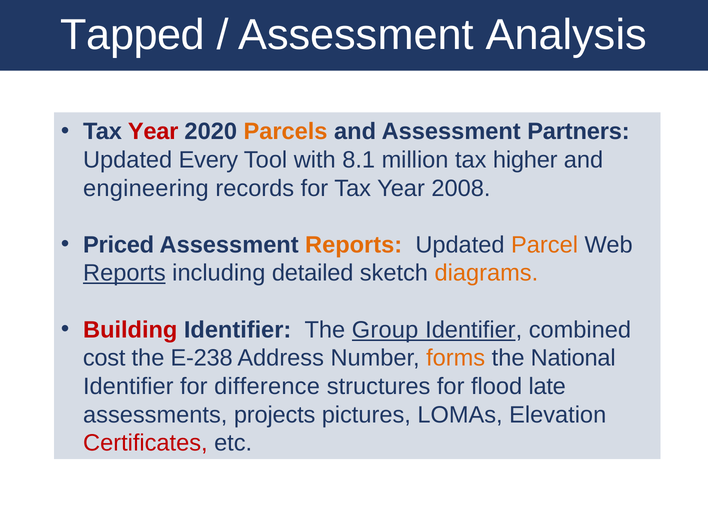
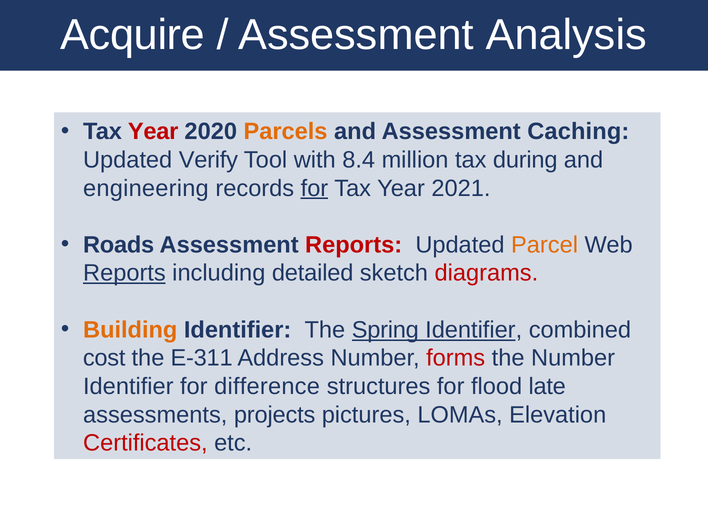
Tapped: Tapped -> Acquire (133, 35)
Partners: Partners -> Caching (578, 132)
Every: Every -> Verify (208, 160)
8.1: 8.1 -> 8.4 (359, 160)
higher: higher -> during (525, 160)
for underline: none -> present (314, 188)
2008: 2008 -> 2021 (461, 188)
Priced: Priced -> Roads (119, 245)
Reports colour: orange -> red (354, 245)
diagrams colour: orange -> red (486, 273)
Building colour: red -> orange (130, 330)
Group: Group -> Spring (385, 330)
E-238: E-238 -> E-311 (202, 358)
forms colour: orange -> red (456, 358)
the National: National -> Number (573, 358)
